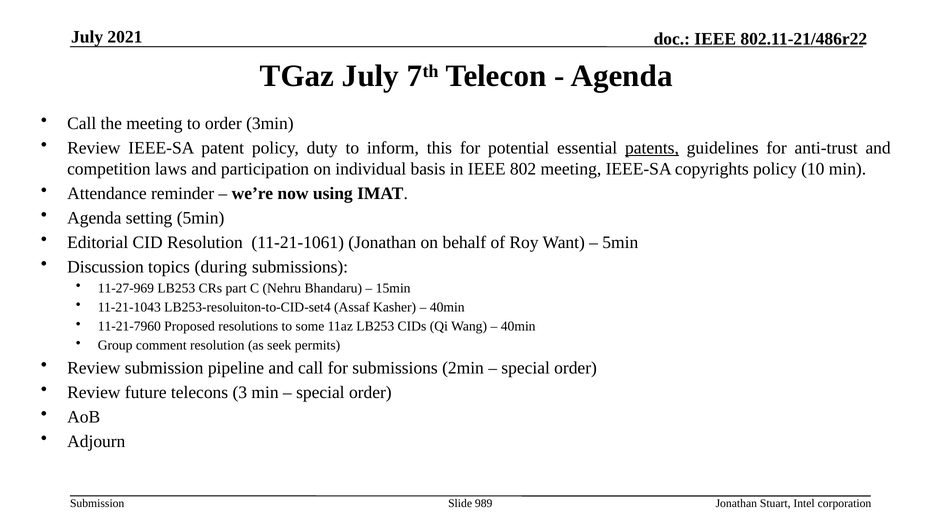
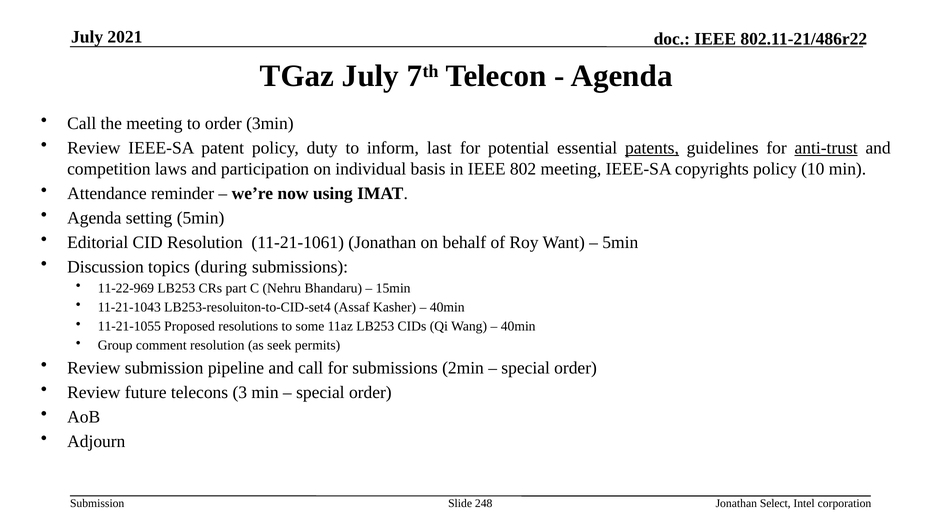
this: this -> last (439, 148)
anti-trust underline: none -> present (826, 148)
11-27-969: 11-27-969 -> 11-22-969 (126, 288)
11-21-7960: 11-21-7960 -> 11-21-1055 (129, 326)
989: 989 -> 248 (484, 503)
Stuart: Stuart -> Select (775, 503)
